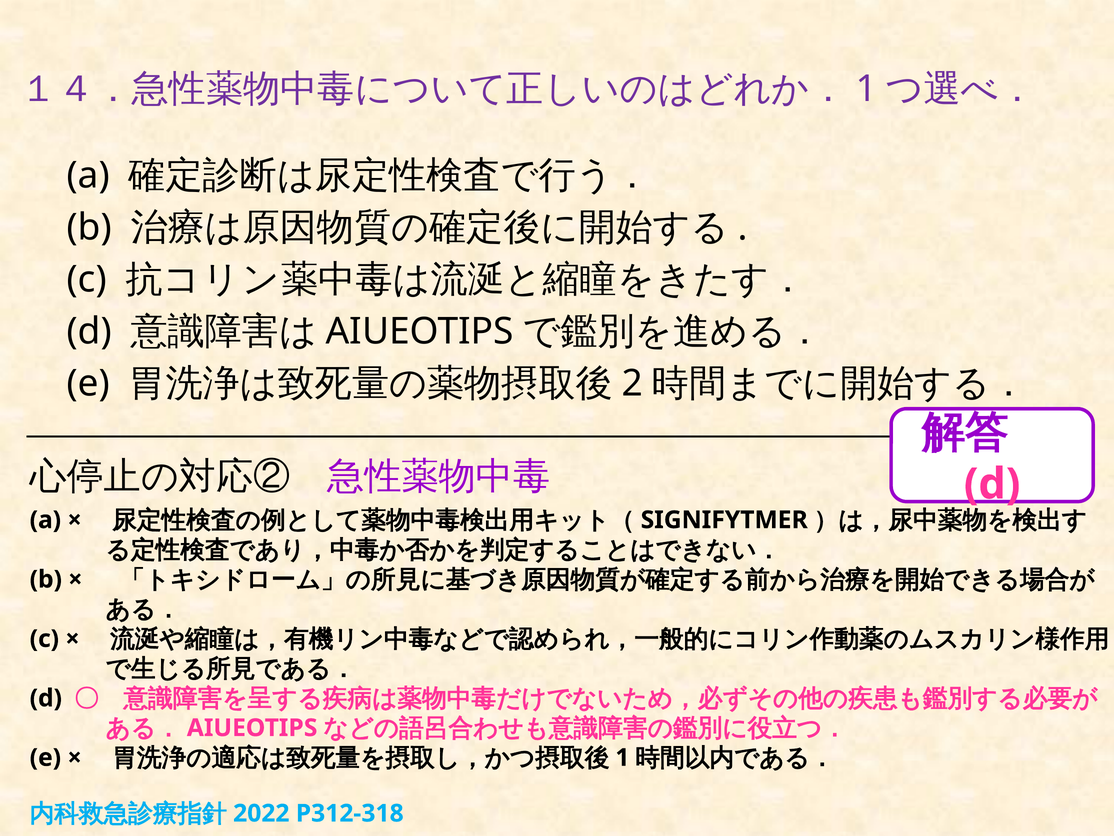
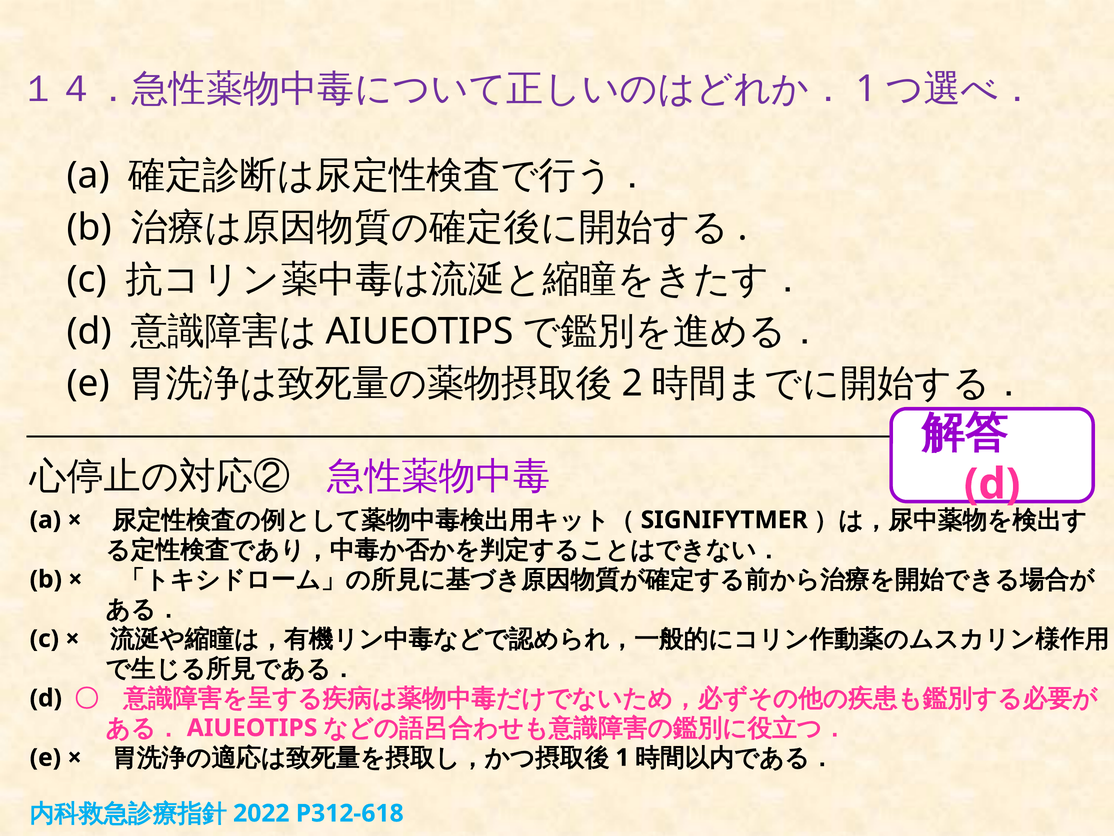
P312-318: P312-318 -> P312-618 (350, 813)
